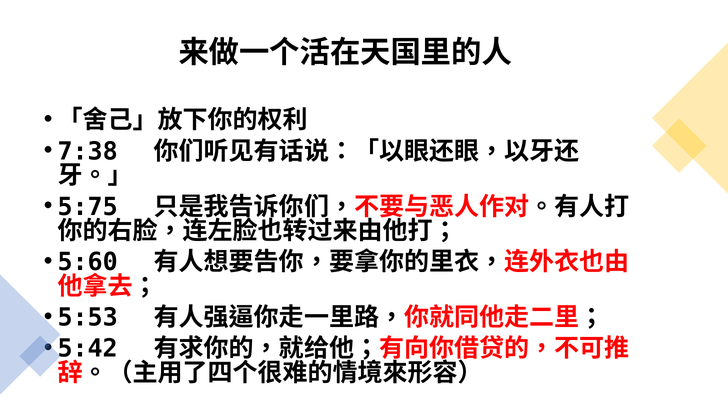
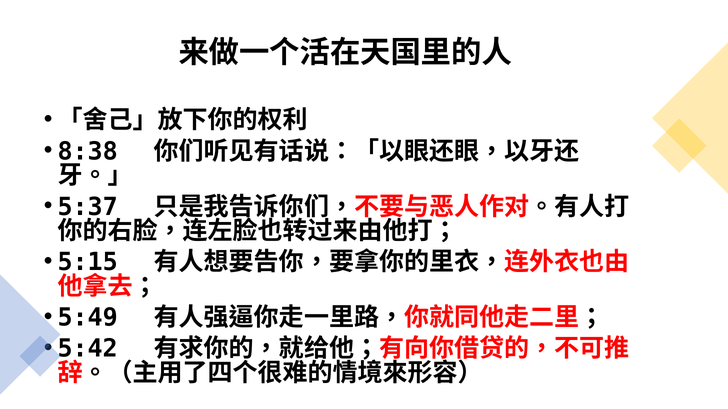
7:38: 7:38 -> 8:38 (88, 152)
5:75: 5:75 -> 5:37 (88, 207)
5:60: 5:60 -> 5:15 (88, 263)
5:53: 5:53 -> 5:49 (88, 318)
